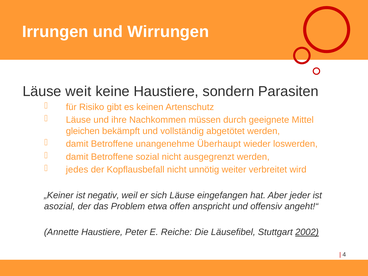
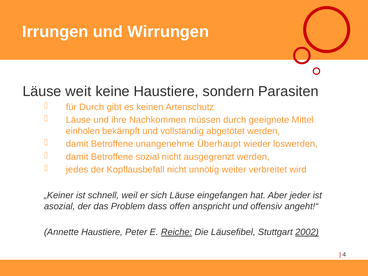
für Risiko: Risiko -> Durch (92, 107)
gleichen: gleichen -> einholen (83, 131)
negativ: negativ -> schnell (103, 195)
etwa: etwa -> dass (157, 206)
Reiche underline: none -> present (177, 232)
